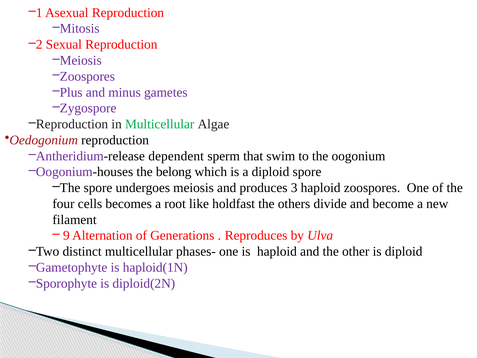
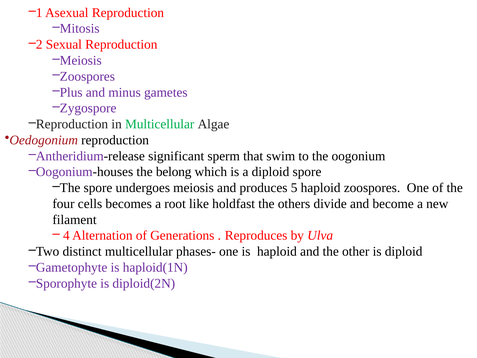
dependent: dependent -> significant (176, 156)
3: 3 -> 5 (294, 188)
9: 9 -> 4 (66, 235)
